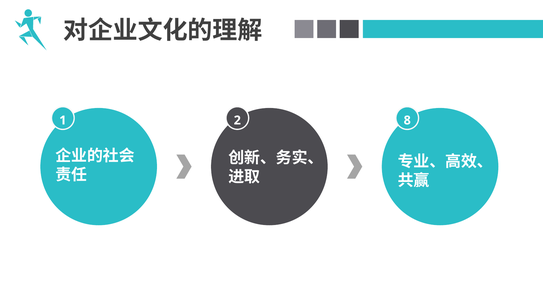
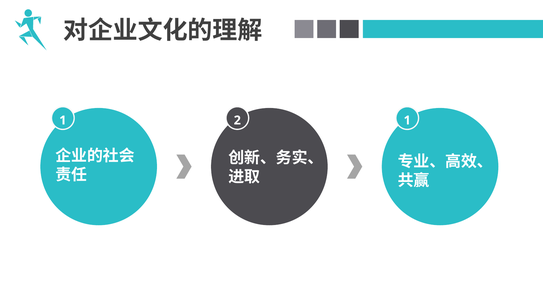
2 8: 8 -> 1 (407, 121)
